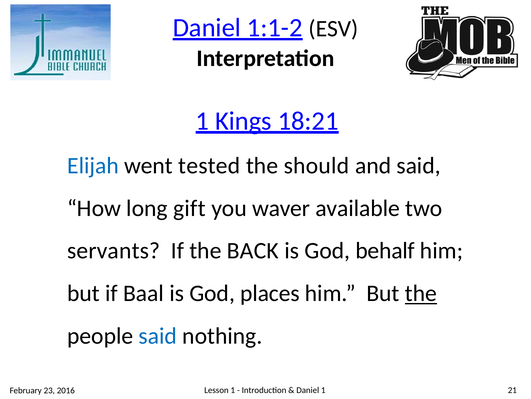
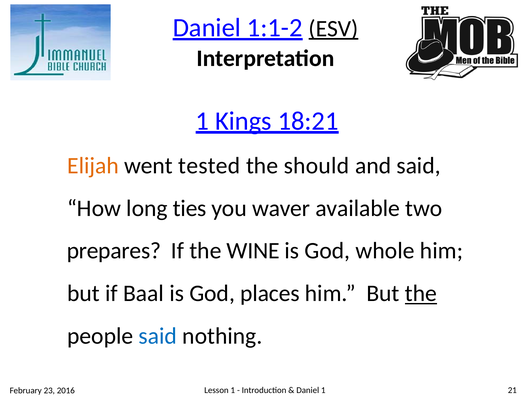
ESV underline: none -> present (333, 29)
Elijah colour: blue -> orange (93, 165)
gift: gift -> ties (190, 208)
servants: servants -> prepares (114, 250)
BACK: BACK -> WINE (253, 250)
behalf: behalf -> whole (385, 250)
